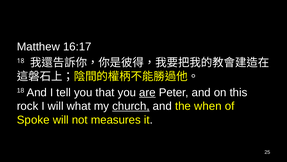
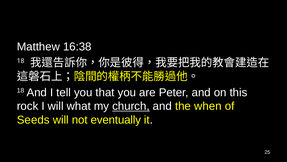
16:17: 16:17 -> 16:38 (77, 47)
are underline: present -> none (147, 92)
Spoke: Spoke -> Seeds (33, 119)
measures: measures -> eventually (116, 119)
